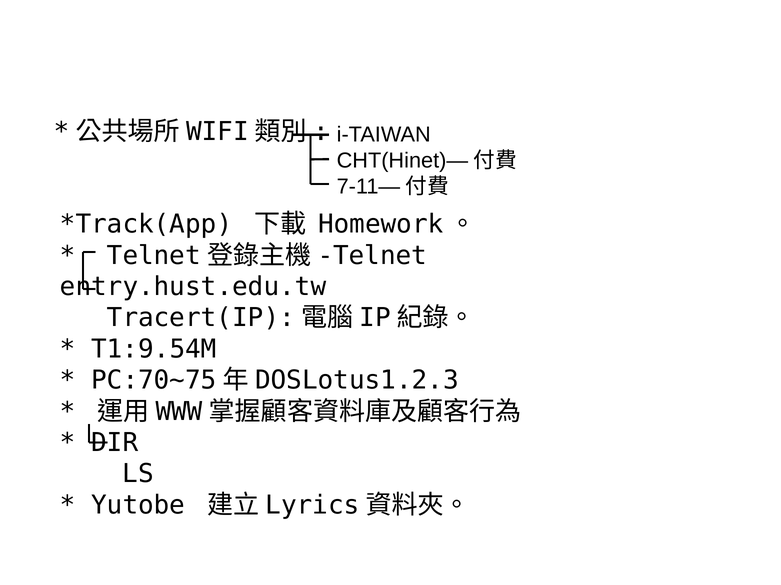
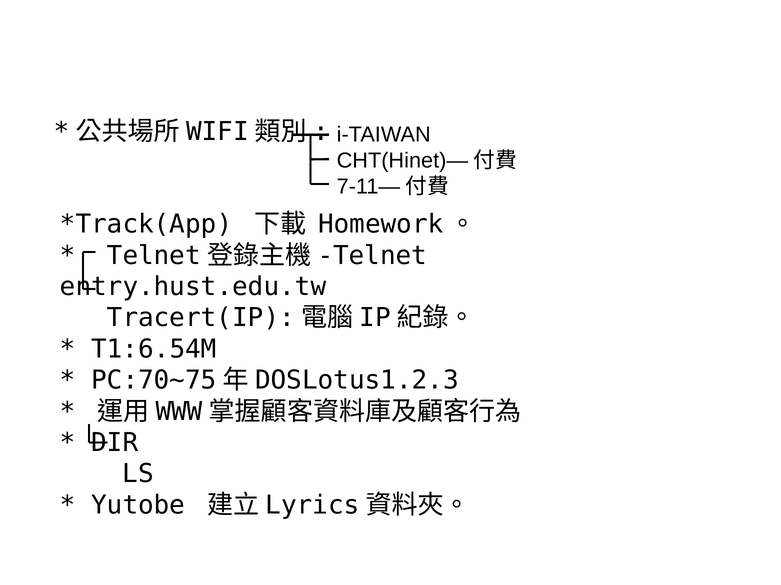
T1:9.54M: T1:9.54M -> T1:6.54M (154, 349)
